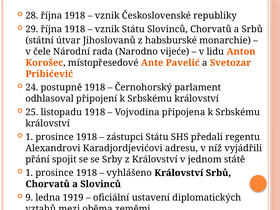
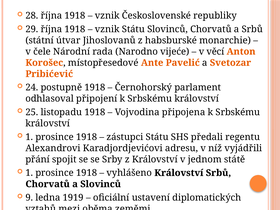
lidu: lidu -> věcí (215, 52)
